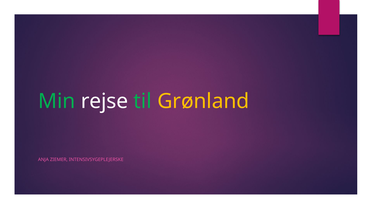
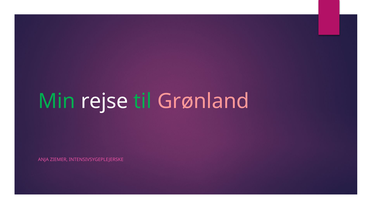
Grønland colour: yellow -> pink (203, 101)
